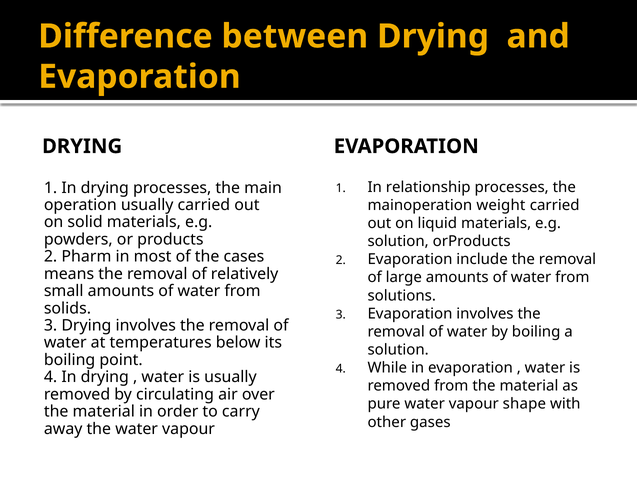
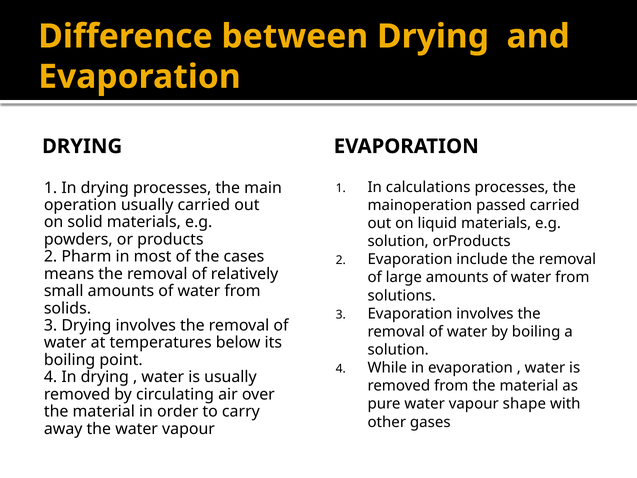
relationship: relationship -> calculations (428, 187)
weight: weight -> passed (501, 205)
